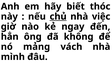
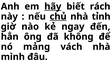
hãy underline: none -> present (53, 6)
thóc: thóc -> rách (100, 6)
việc: việc -> tỉnh (101, 17)
